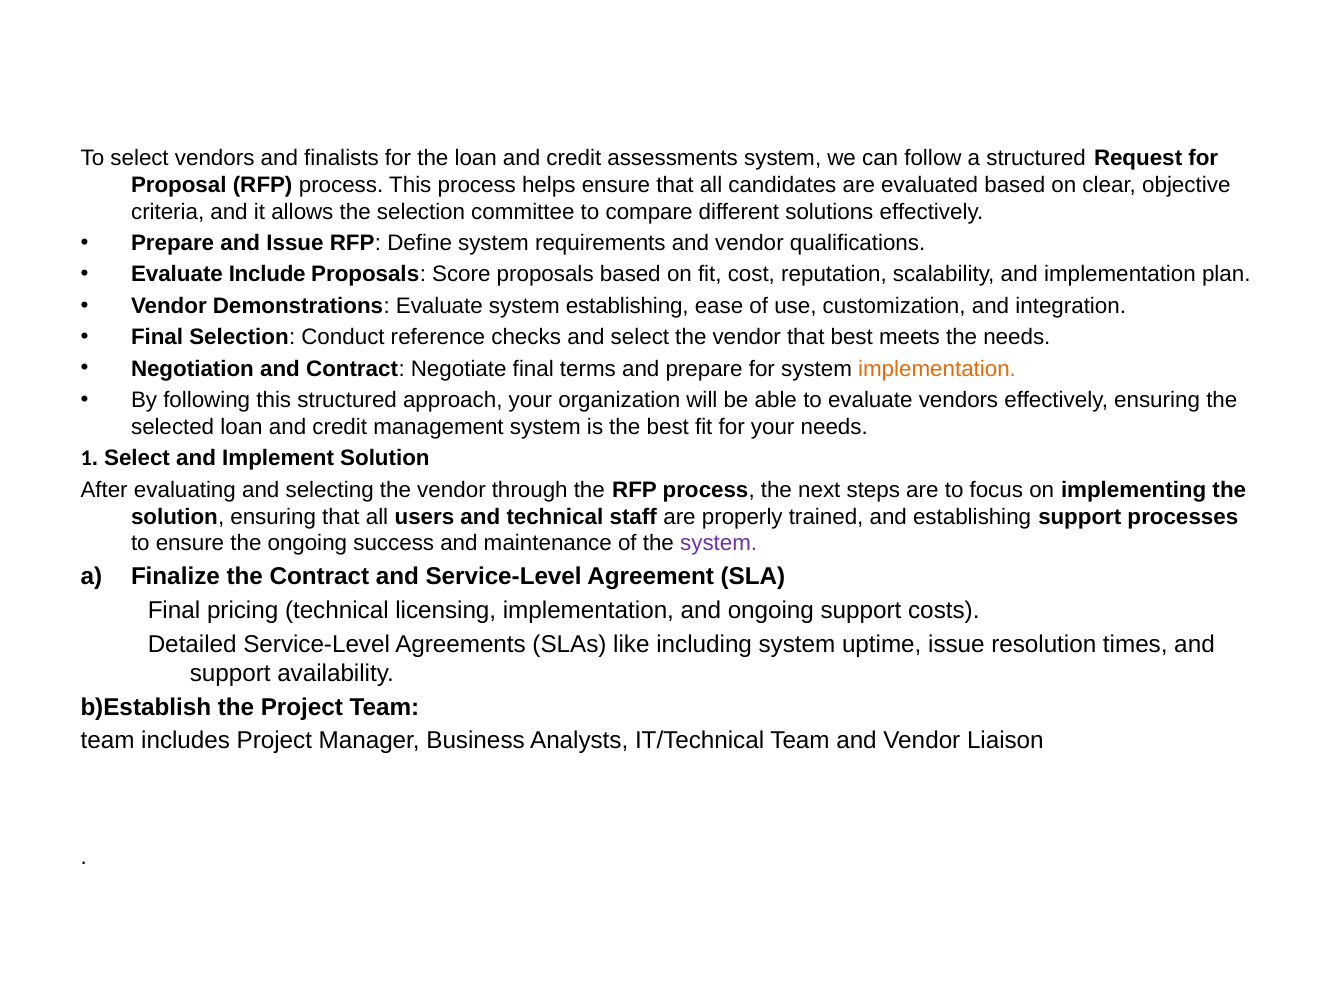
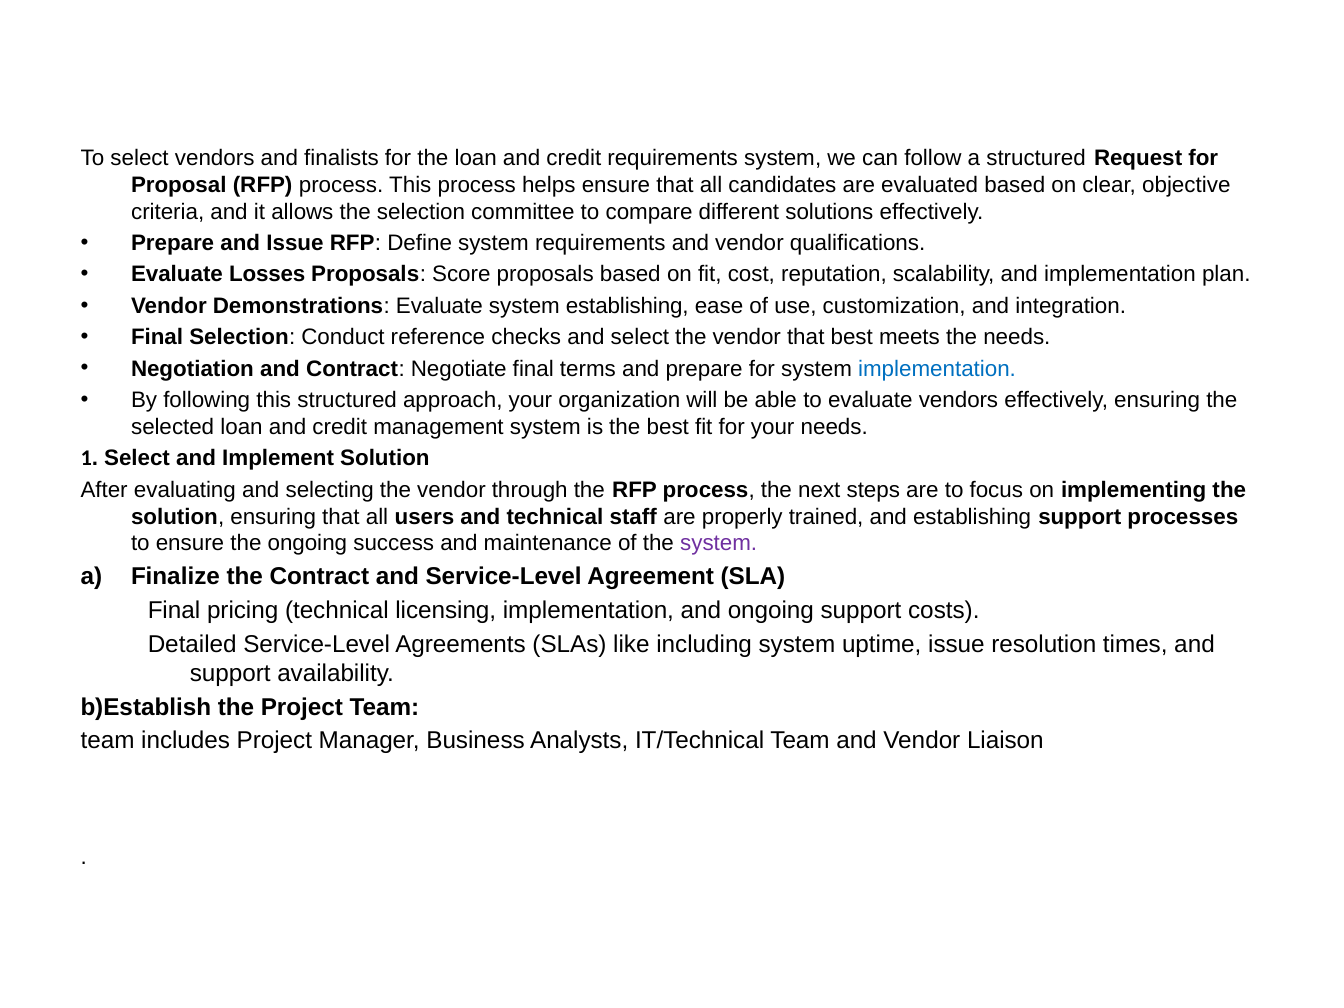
credit assessments: assessments -> requirements (673, 158)
Include: Include -> Losses (267, 275)
implementation colour: orange -> blue (937, 369)
